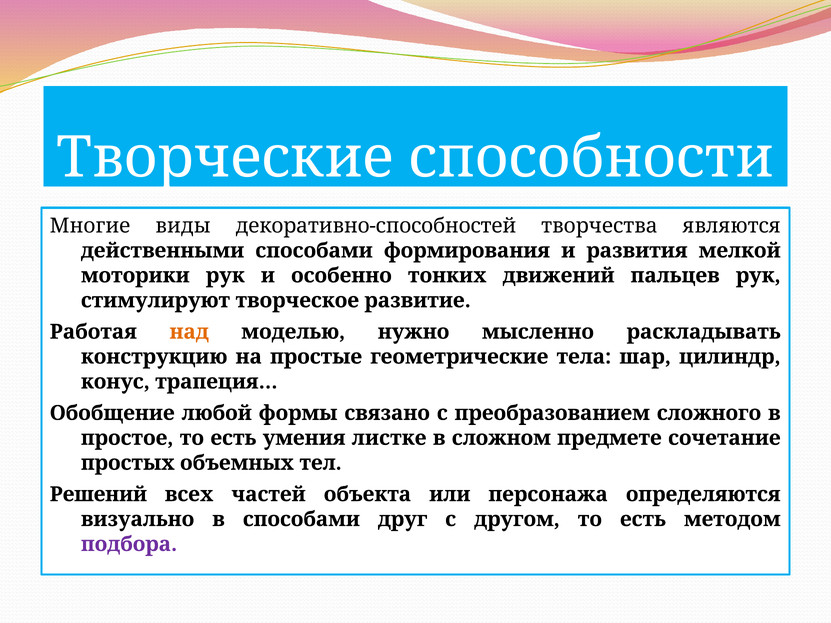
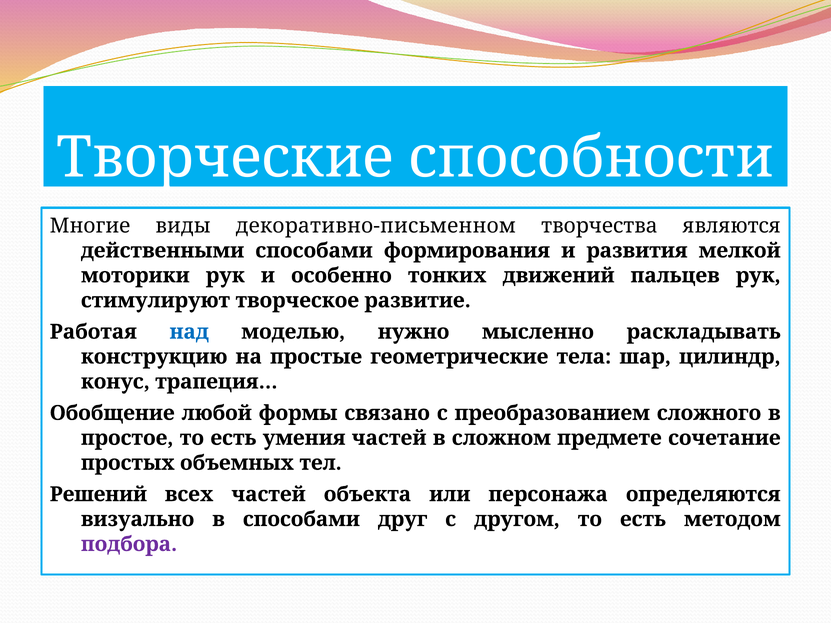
декоративно-способностей: декоративно-способностей -> декоративно-письменном (376, 226)
над colour: orange -> blue (189, 332)
умения листке: листке -> частей (389, 438)
